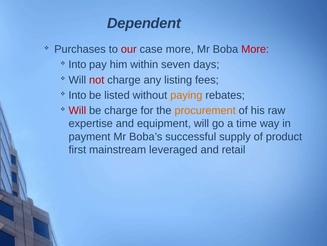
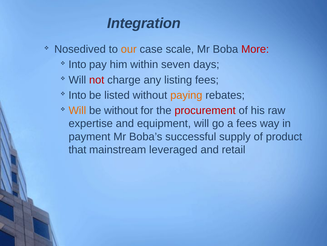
Dependent: Dependent -> Integration (144, 23)
Purchases: Purchases -> Nosedived (80, 49)
our colour: red -> orange (129, 49)
case more: more -> scale (180, 49)
Will colour: red -> orange (77, 110)
be charge: charge -> without (121, 110)
procurement colour: orange -> red (205, 110)
a time: time -> fees (247, 123)
first: first -> that (77, 149)
